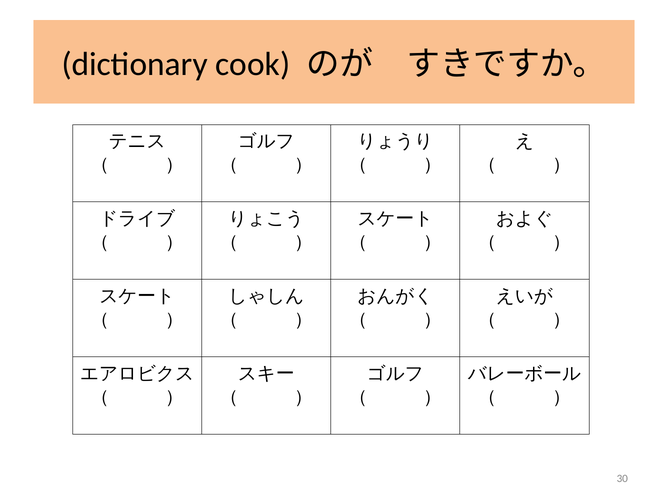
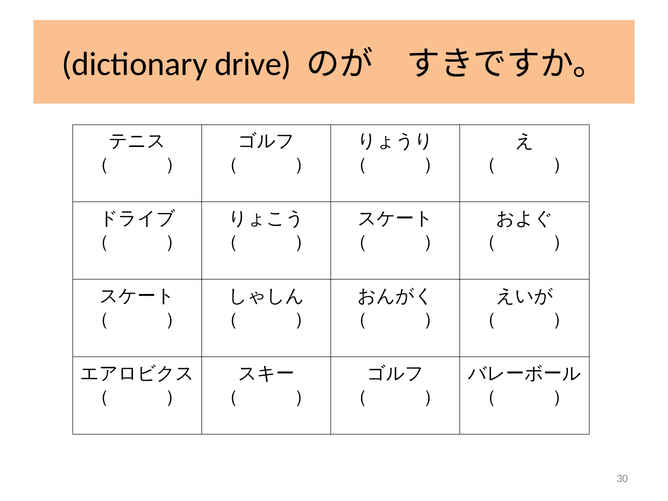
cook: cook -> drive (253, 64)
